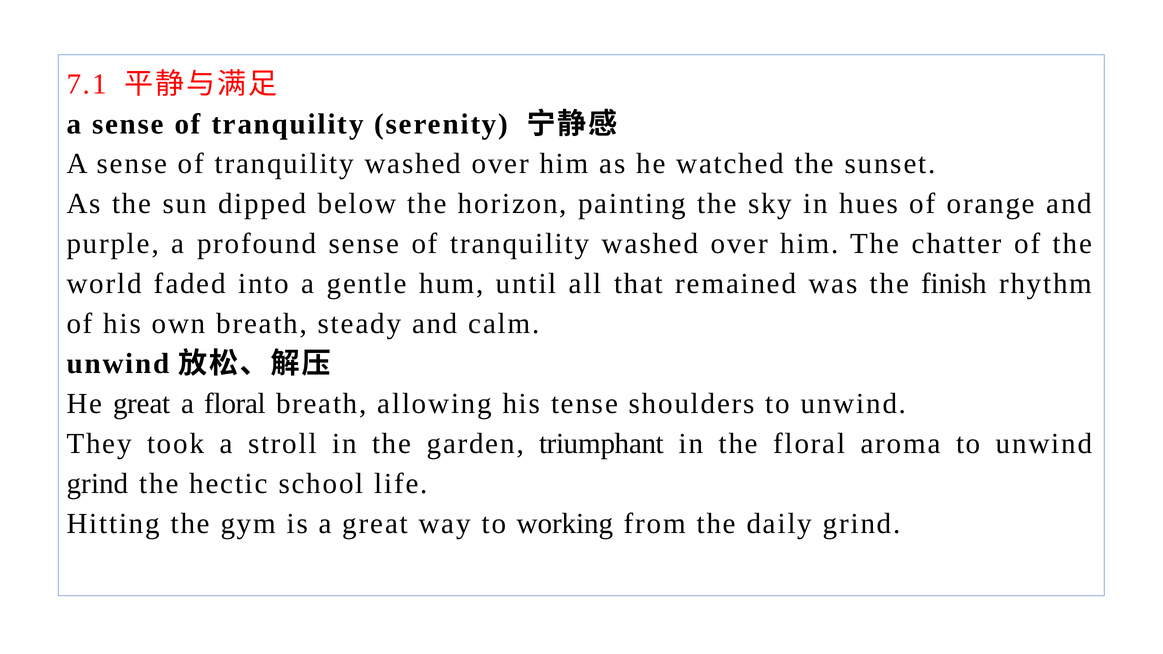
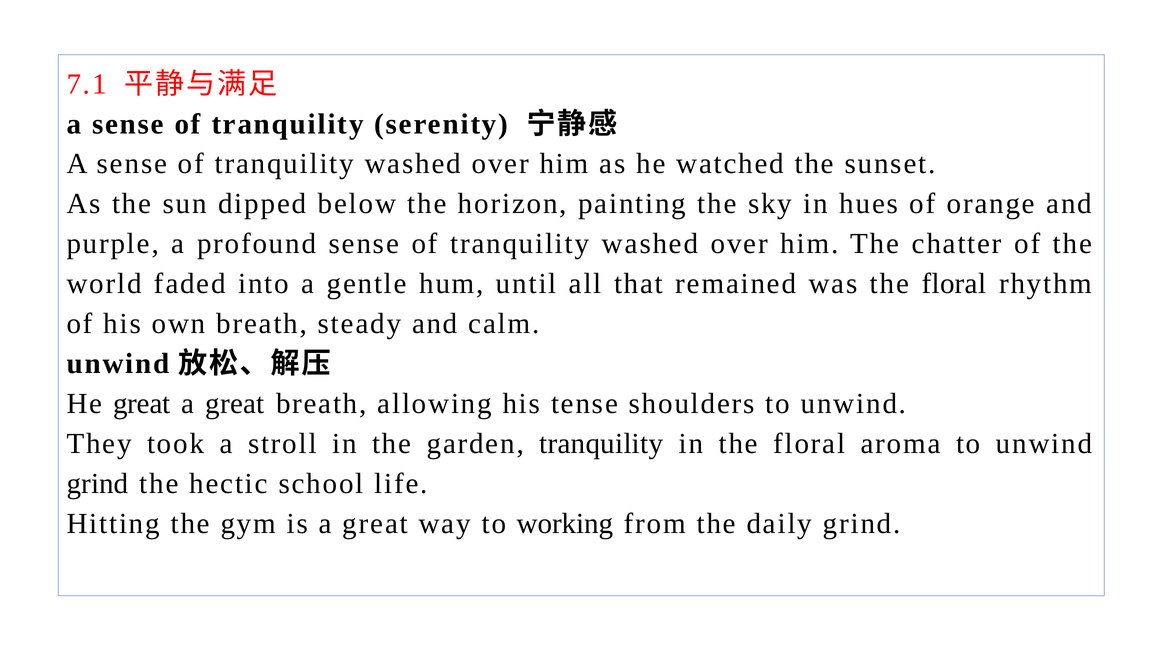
was the finish: finish -> floral (954, 284)
floral: floral -> great (235, 404)
garden triumphant: triumphant -> tranquility (601, 444)
